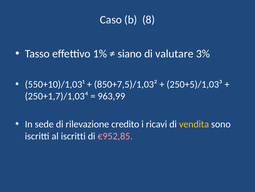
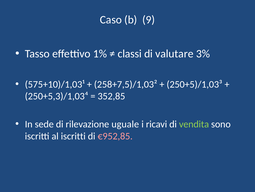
8: 8 -> 9 (149, 20)
siano: siano -> classi (130, 53)
550+10)/1,03¹: 550+10)/1,03¹ -> 575+10)/1,03¹ (55, 84)
850+7,5)/1,03²: 850+7,5)/1,03² -> 258+7,5)/1,03² (126, 84)
250+1,7)/1,03⁴: 250+1,7)/1,03⁴ -> 250+5,3)/1,03⁴ (57, 96)
963,99: 963,99 -> 352,85 (111, 96)
credito: credito -> uguale (125, 124)
vendita colour: yellow -> light green (194, 124)
